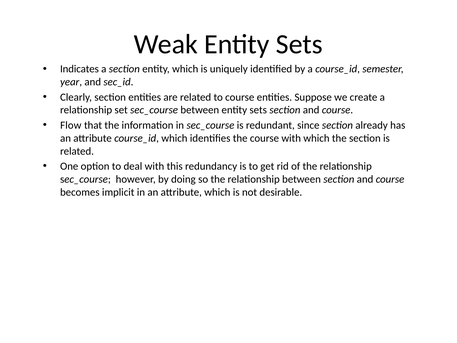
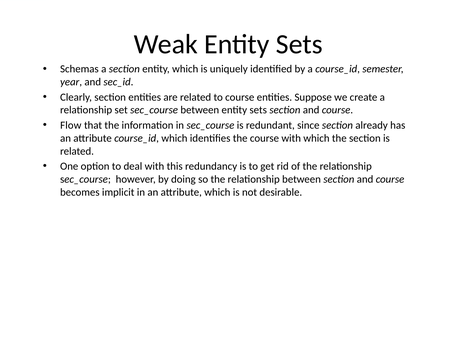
Indicates: Indicates -> Schemas (79, 69)
